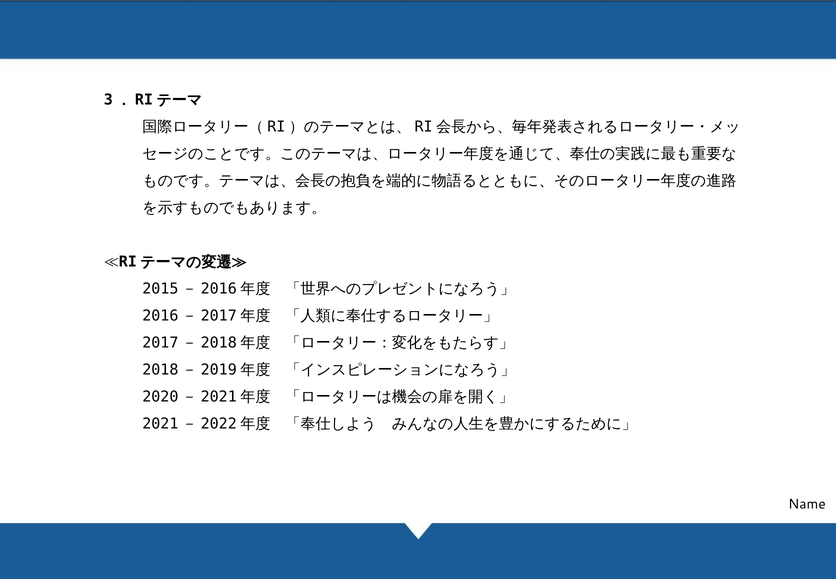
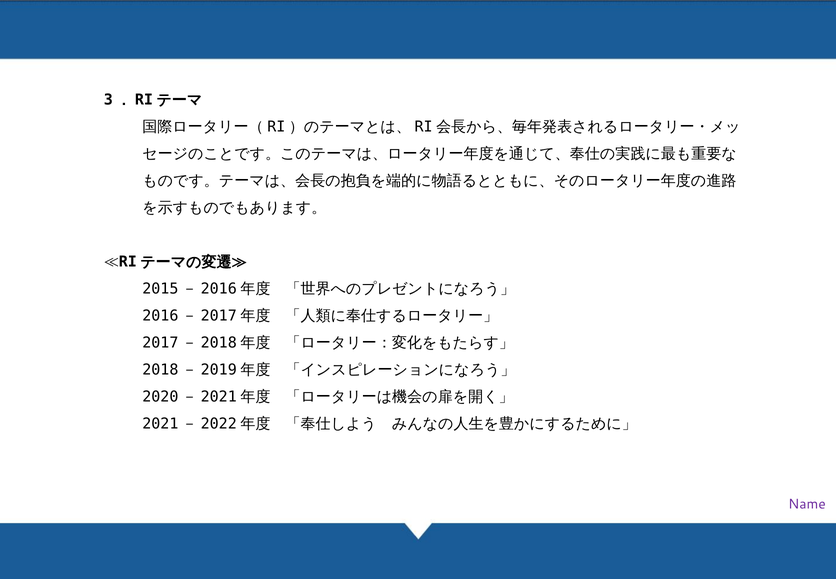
Name colour: black -> purple (807, 504)
